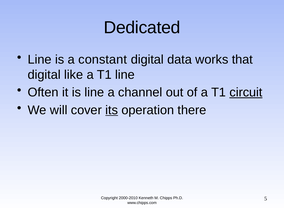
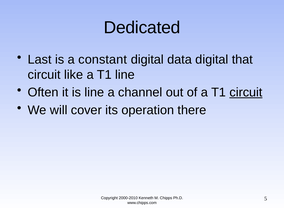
Line: Line -> Last (40, 60)
data works: works -> digital (212, 60)
digital: digital -> circuit (44, 75)
its underline: present -> none (112, 110)
